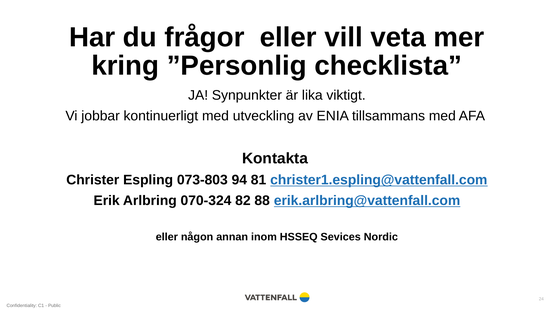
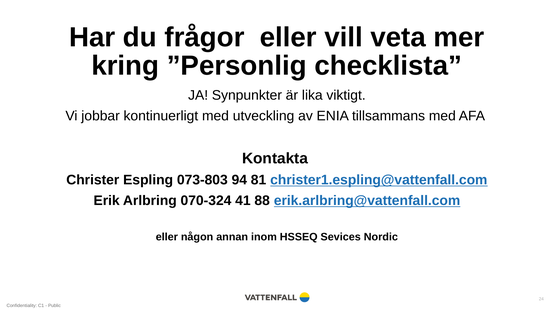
82: 82 -> 41 (243, 201)
